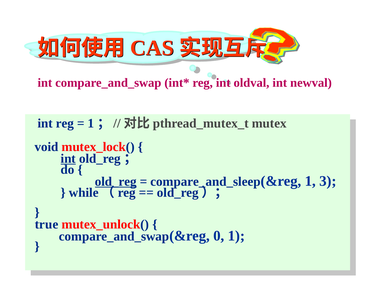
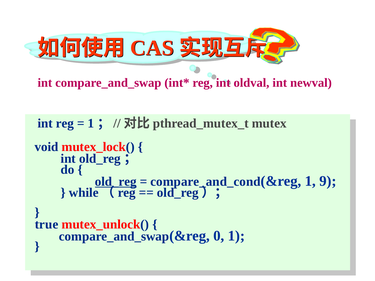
int underline: present -> none (68, 159)
compare_and_sleep: compare_and_sleep -> compare_and_cond (206, 182)
3: 3 -> 9 (328, 181)
